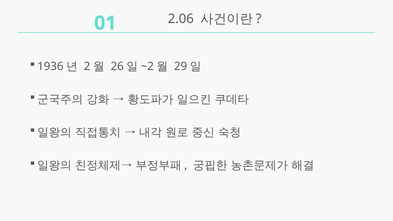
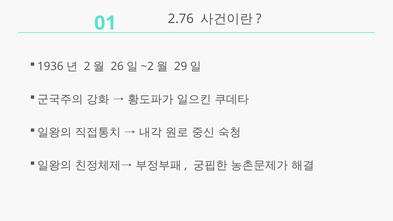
2.06: 2.06 -> 2.76 (181, 19)
